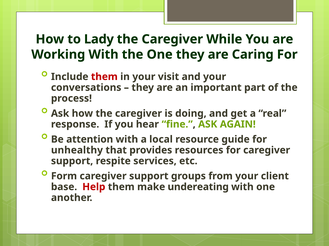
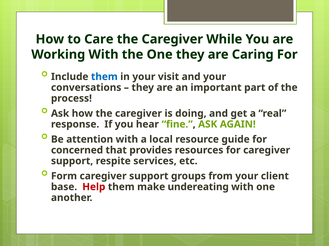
Lady: Lady -> Care (99, 39)
them colour: red -> blue (104, 77)
unhealthy: unhealthy -> concerned (77, 151)
